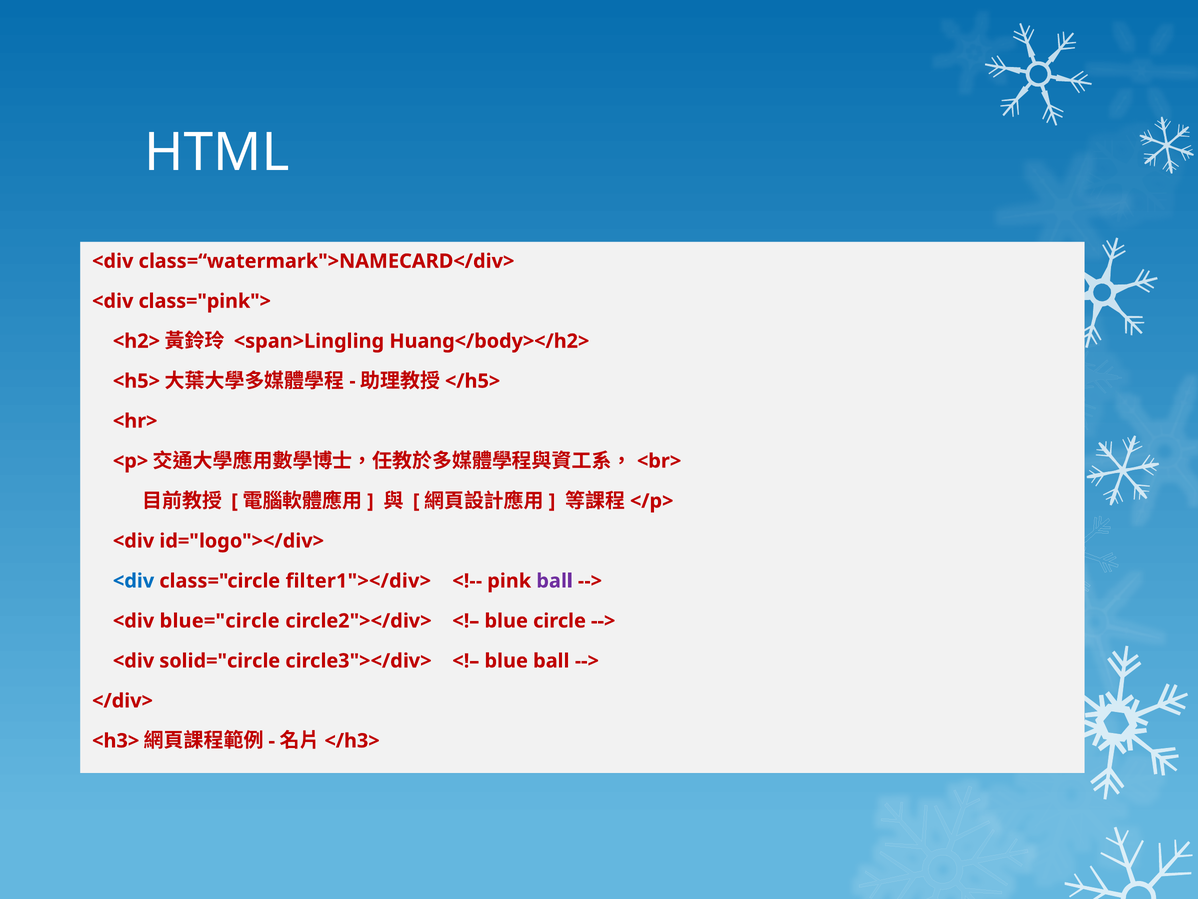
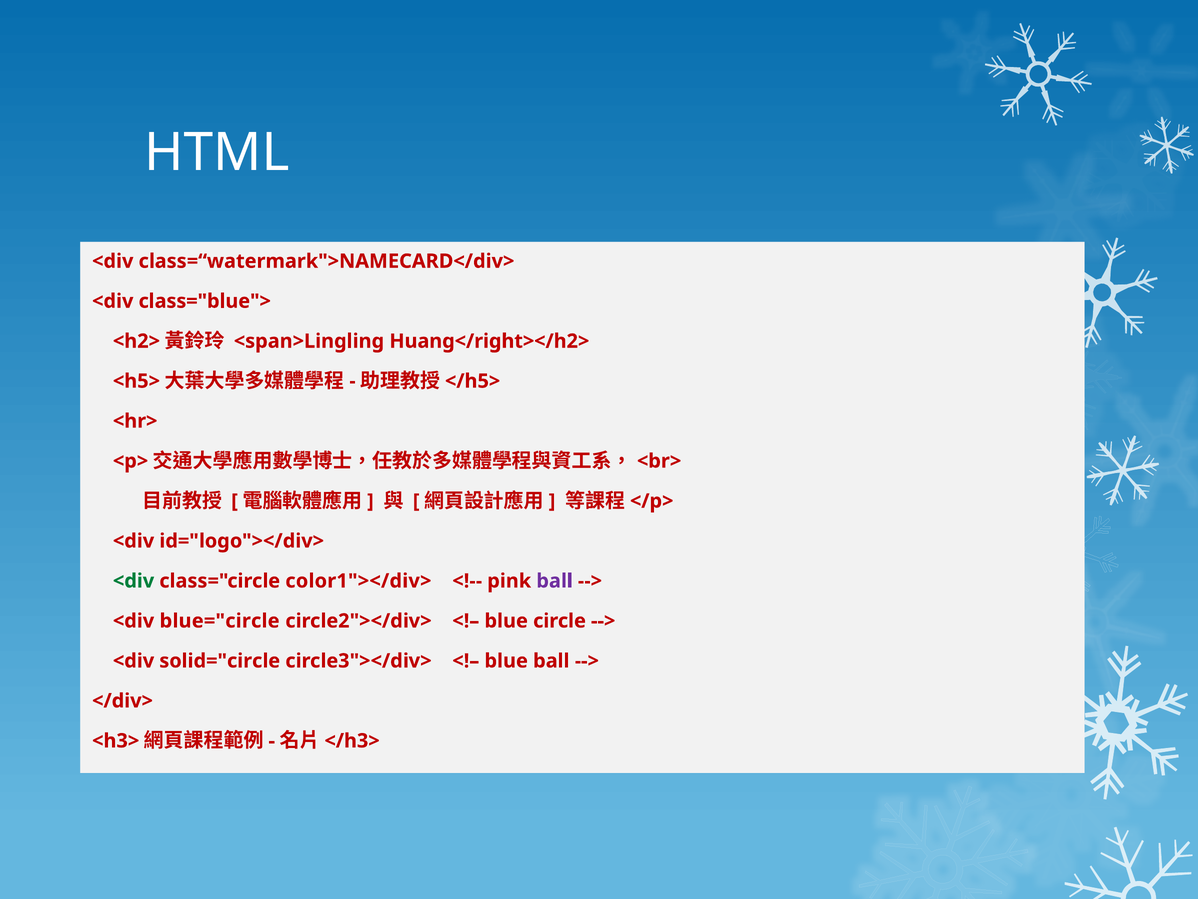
class="pink">: class="pink"> -> class="blue"> (205, 301)
Huang</body></h2>: Huang</body></h2> -> Huang</right></h2> (489, 341)
<div colour: blue -> green (134, 581)
filter1"></div>: filter1"></div> -> color1"></div> (358, 581)
